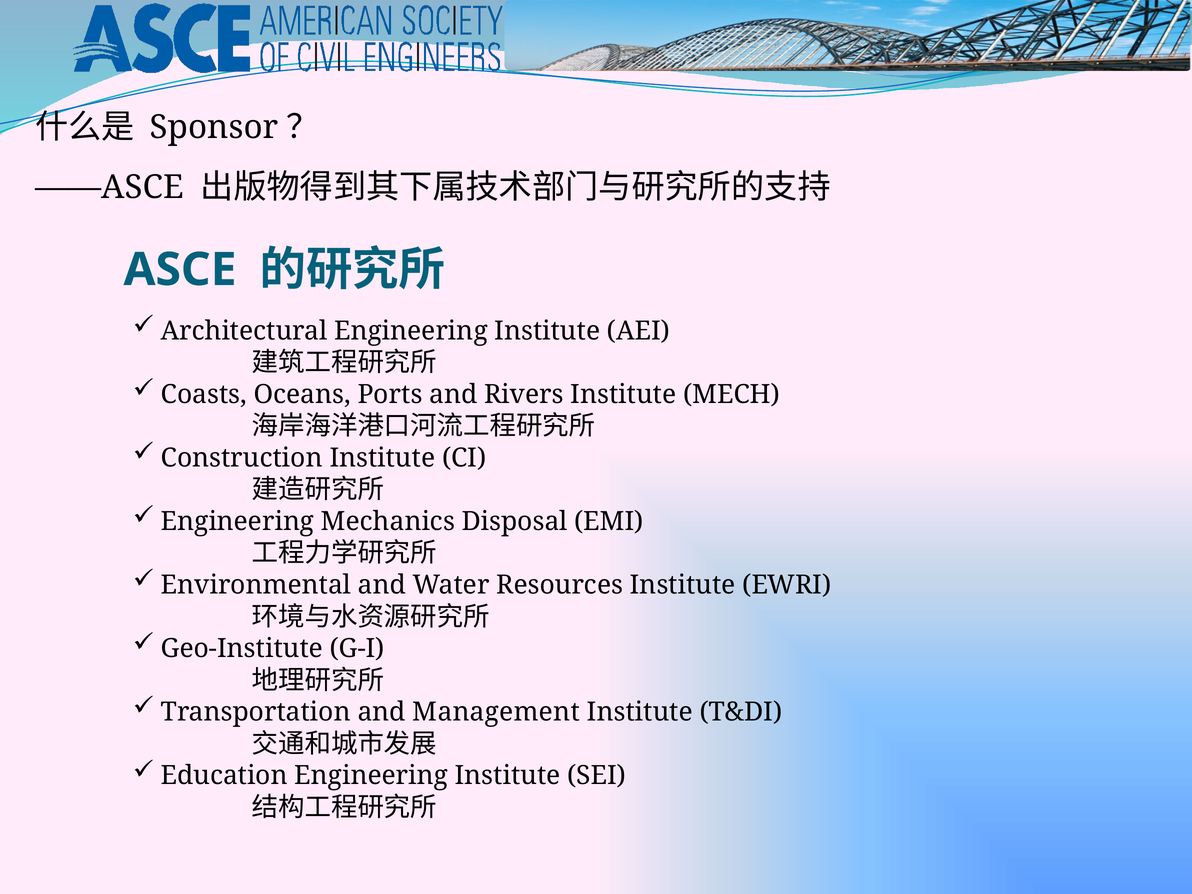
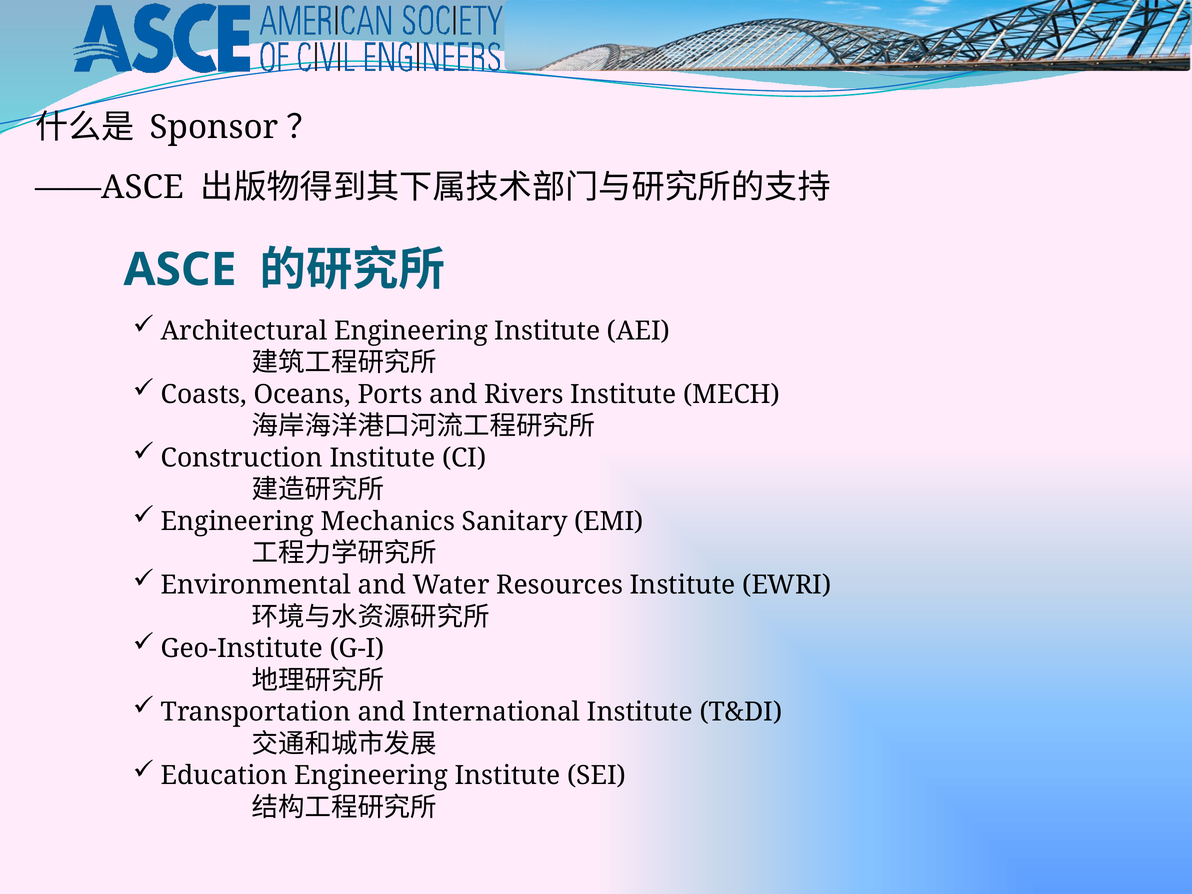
Disposal: Disposal -> Sanitary (515, 521)
Management: Management -> International (496, 712)
